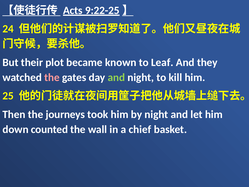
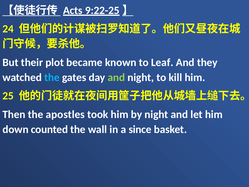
the colour: pink -> light blue (52, 77)
journeys: journeys -> apostles (65, 114)
chief: chief -> since (140, 129)
